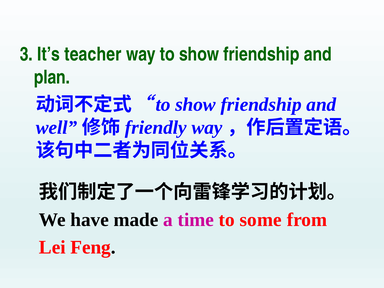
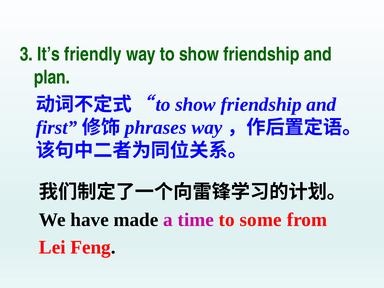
teacher: teacher -> friendly (93, 54)
well: well -> first (57, 127)
friendly: friendly -> phrases (156, 127)
